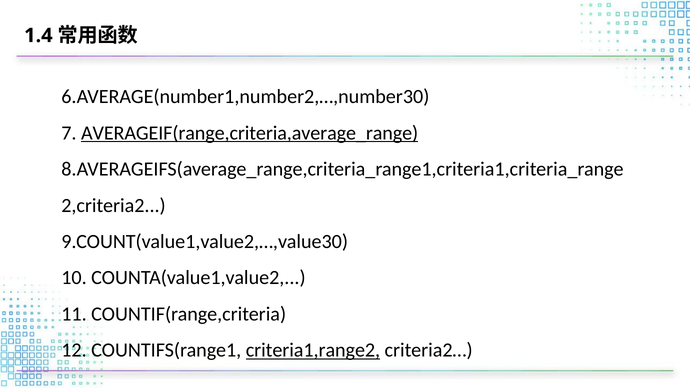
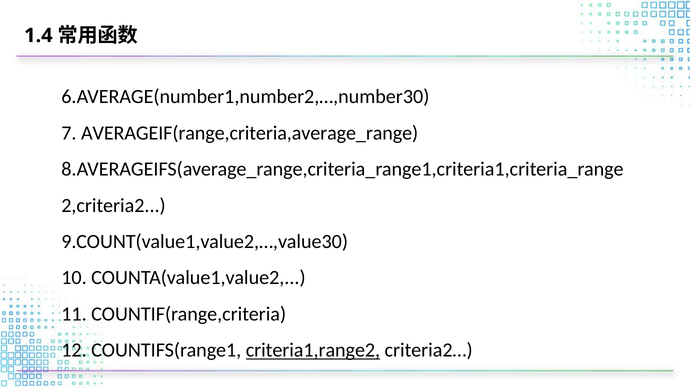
AVERAGEIF(range,criteria,average_range underline: present -> none (250, 133)
